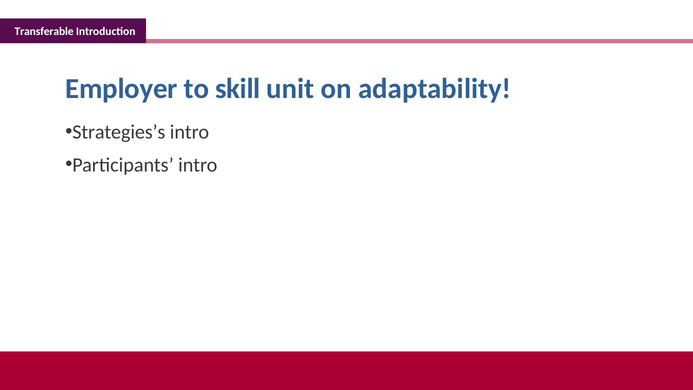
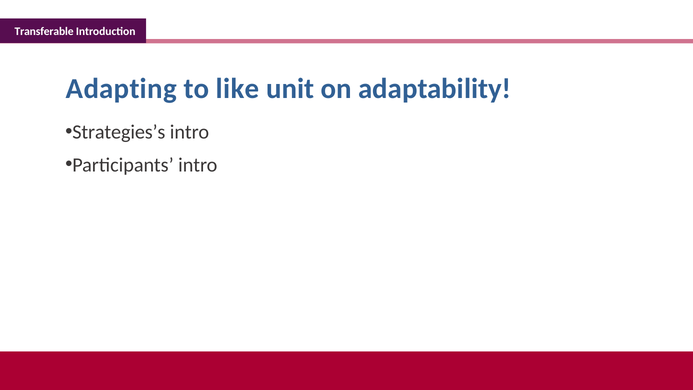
Employer: Employer -> Adapting (121, 89)
skill: skill -> like (238, 89)
